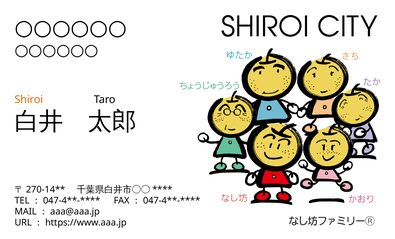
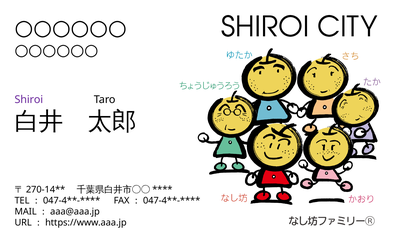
Shiroi colour: orange -> purple (29, 99)
